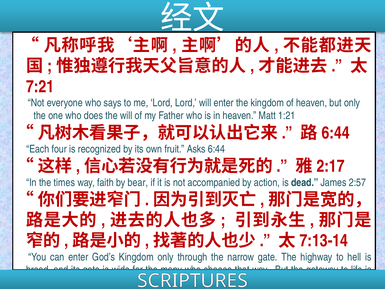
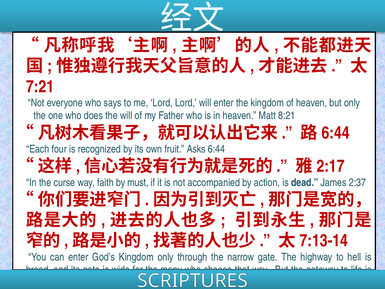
1:21: 1:21 -> 8:21 (287, 116)
times: times -> curse (64, 182)
bear: bear -> must (138, 182)
2:57: 2:57 -> 2:37 (357, 182)
